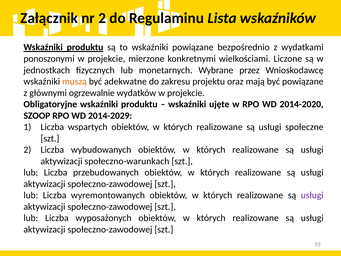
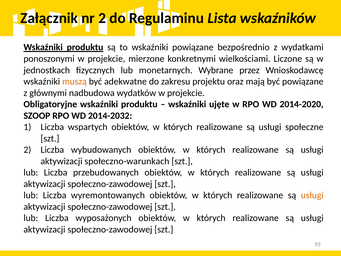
ogrzewalnie: ogrzewalnie -> nadbudowa (92, 93)
2014-2029: 2014-2029 -> 2014-2032 (110, 116)
usługi colour: purple -> orange (312, 195)
